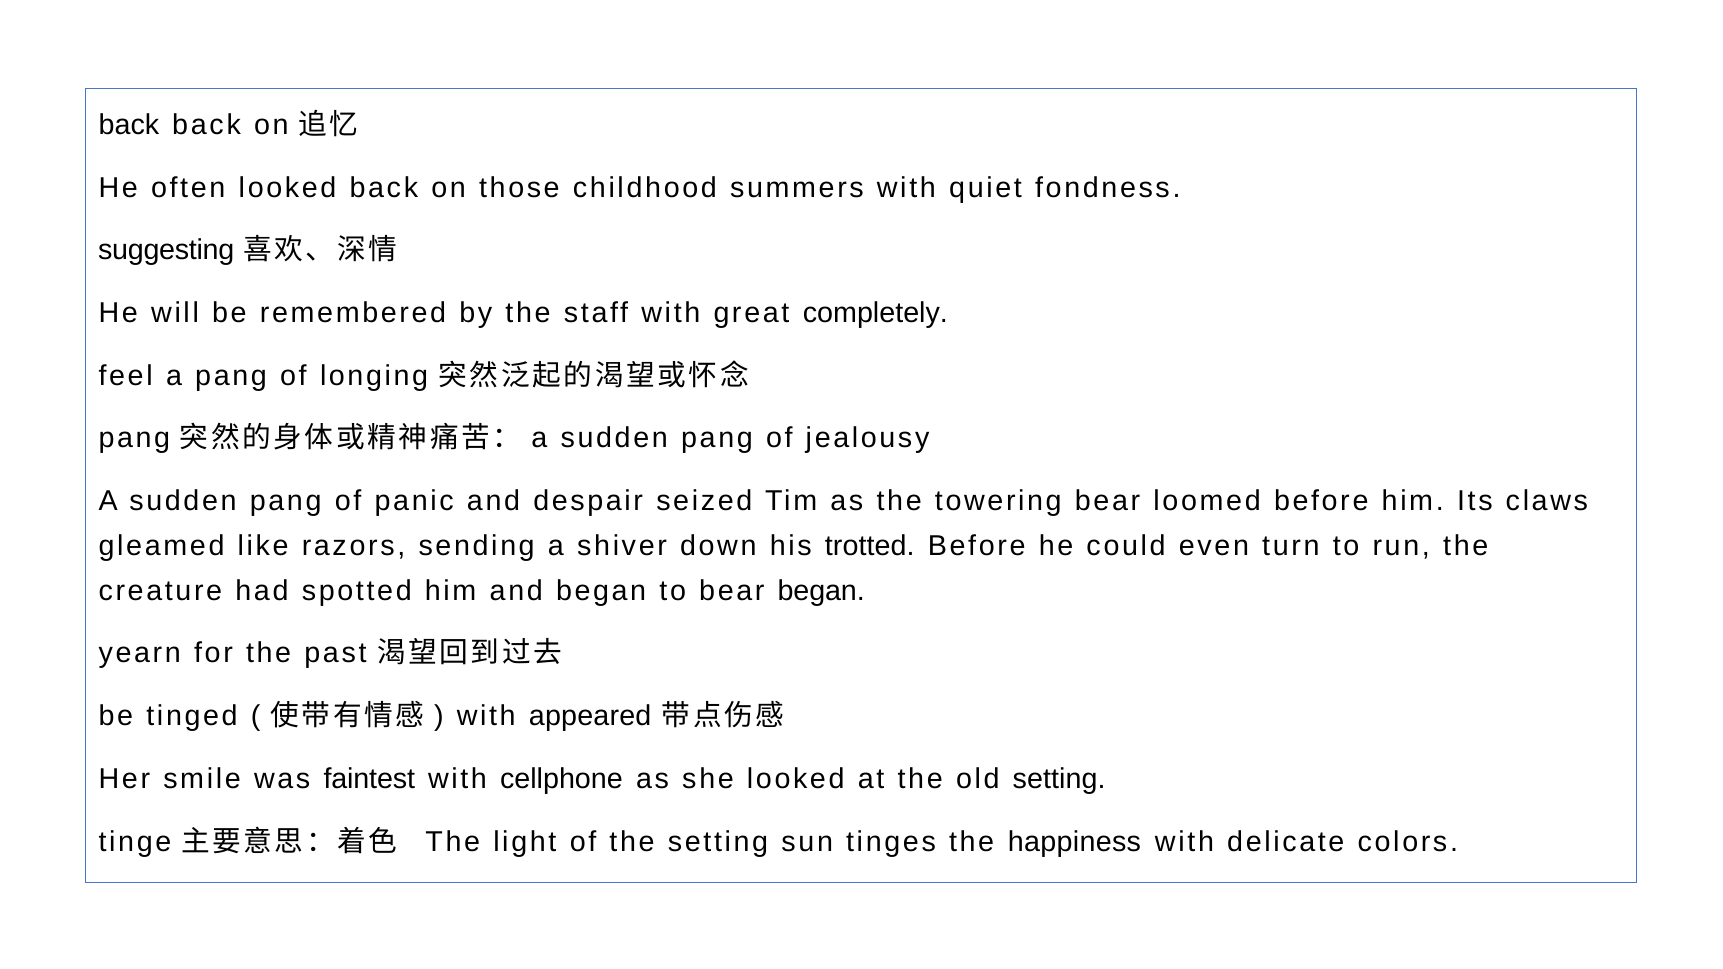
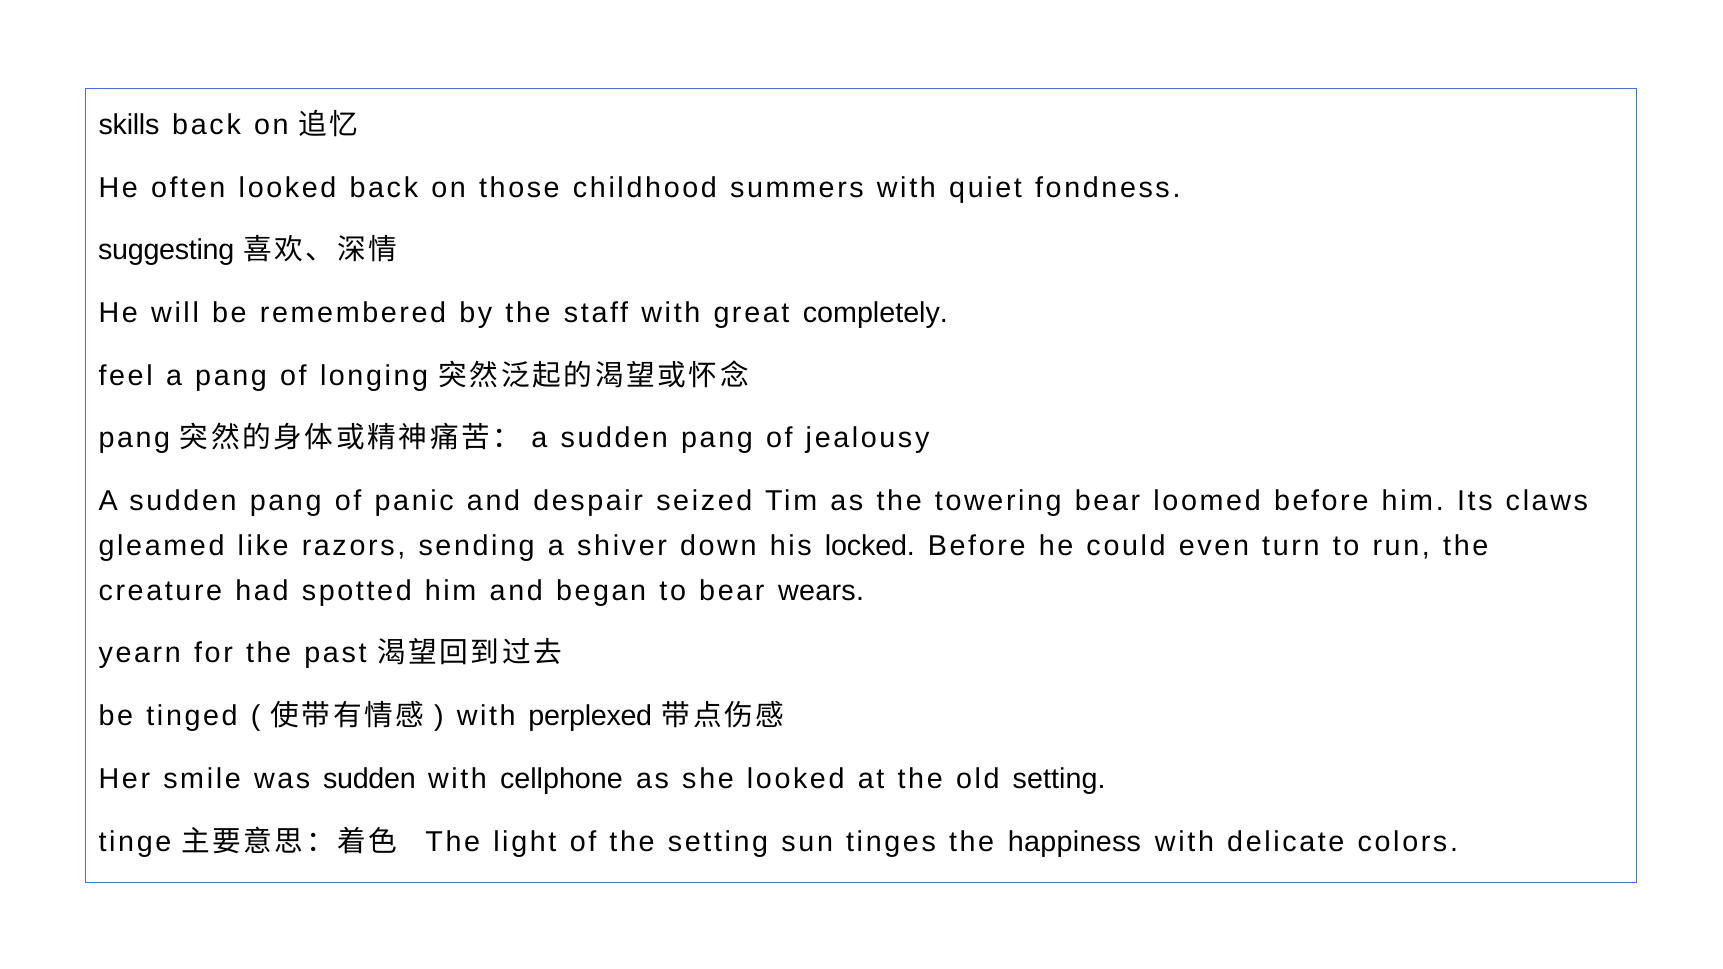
back: back -> skills (129, 125)
trotted: trotted -> locked (870, 546)
bear began: began -> wears (821, 591)
appeared: appeared -> perplexed (590, 716)
was faintest: faintest -> sudden (369, 779)
